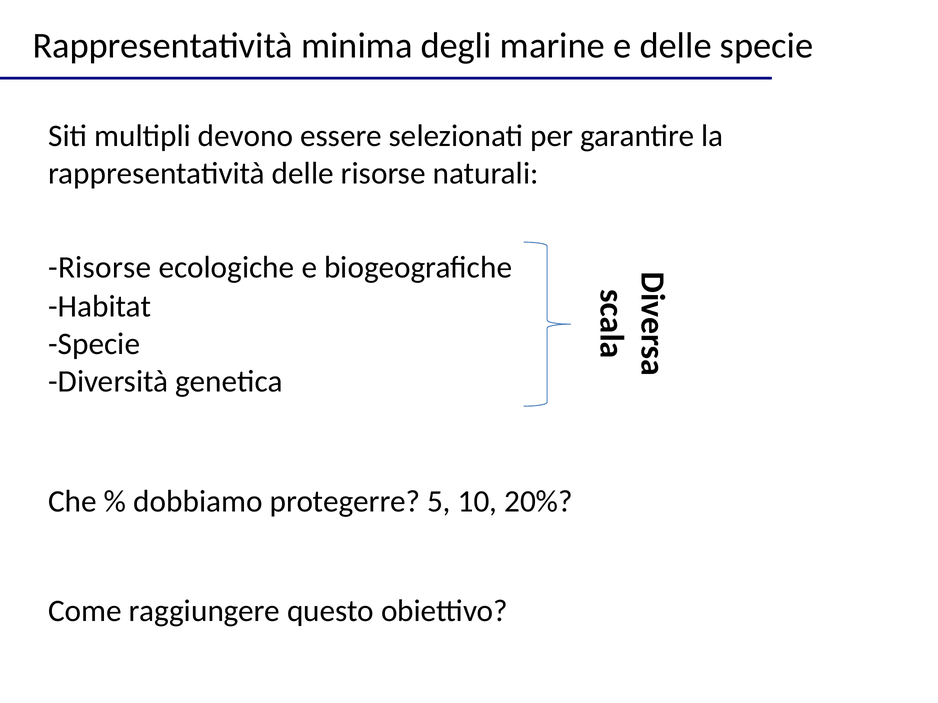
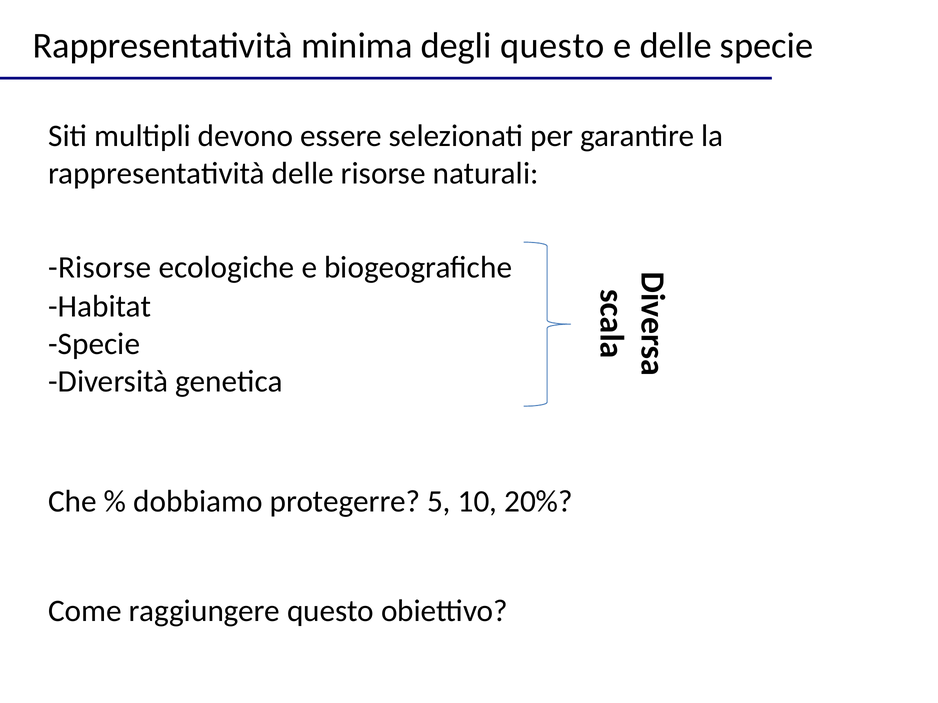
degli marine: marine -> questo (552, 46)
